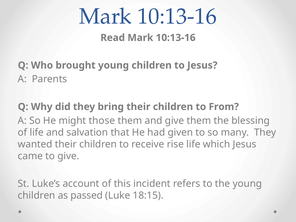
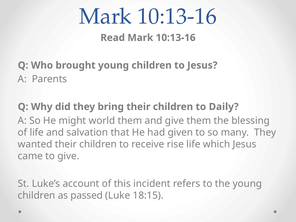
From: From -> Daily (224, 107)
those: those -> world (102, 121)
